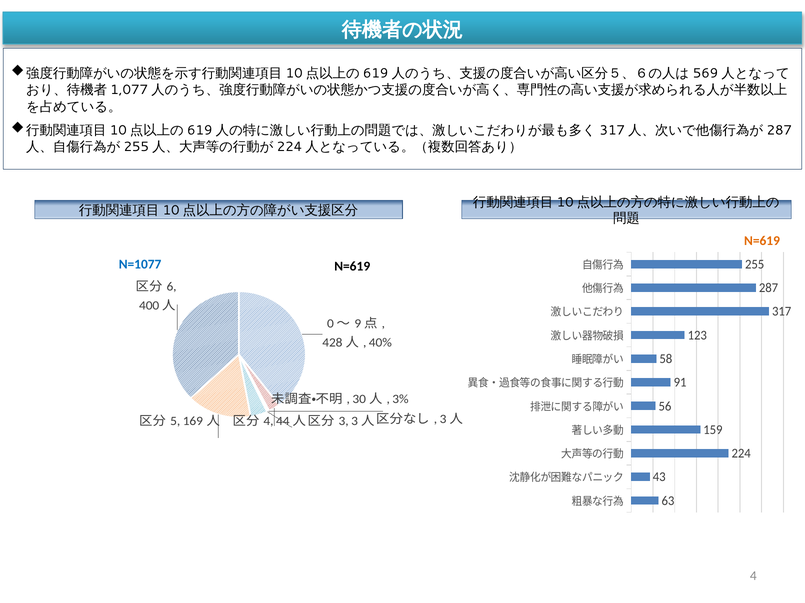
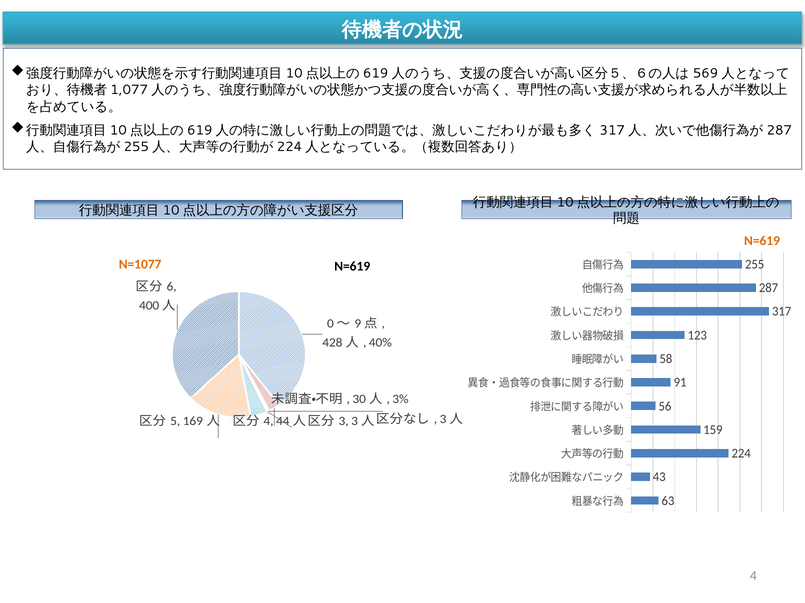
N=1077 colour: blue -> orange (140, 265)
